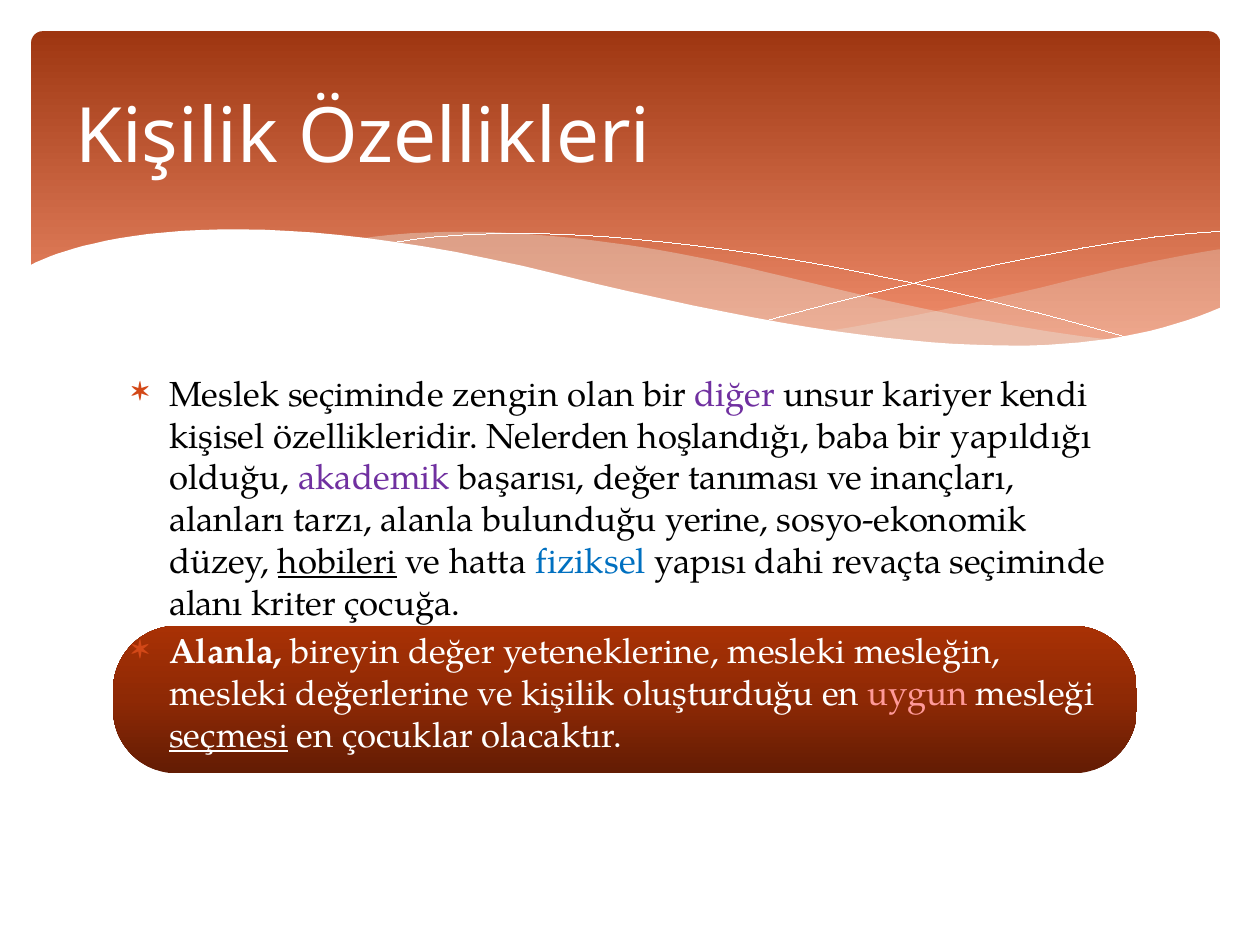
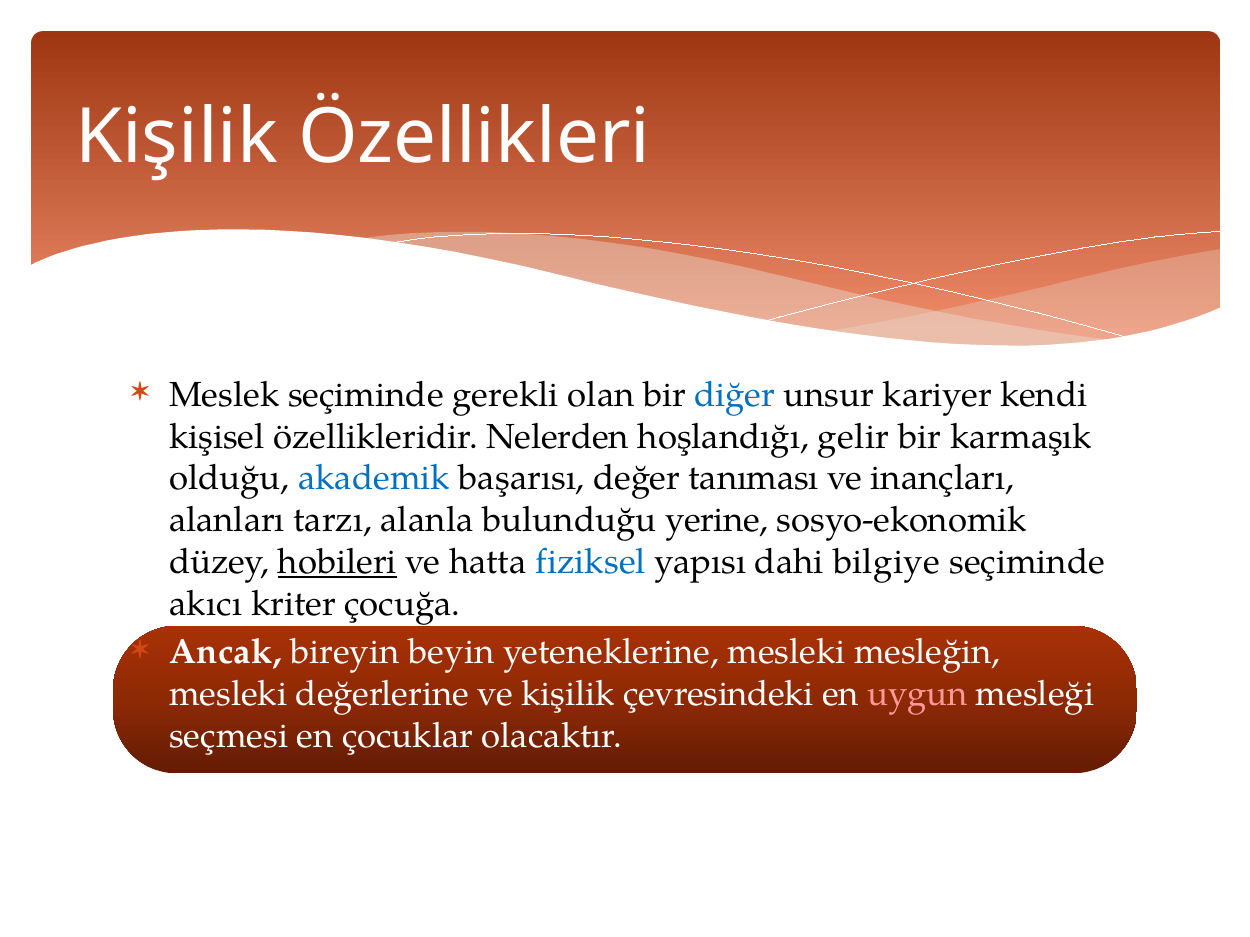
zengin: zengin -> gerekli (506, 395)
diğer colour: purple -> blue (735, 395)
baba: baba -> gelir (854, 437)
yapıldığı: yapıldığı -> karmaşık (1021, 437)
akademik colour: purple -> blue (374, 479)
revaçta: revaçta -> bilgiye (886, 562)
alanı: alanı -> akıcı (206, 604)
Alanla: Alanla -> Ancak (225, 653)
bireyin değer: değer -> beyin (451, 653)
oluşturduğu: oluşturduğu -> çevresindeki (719, 694)
seçmesi underline: present -> none (229, 736)
